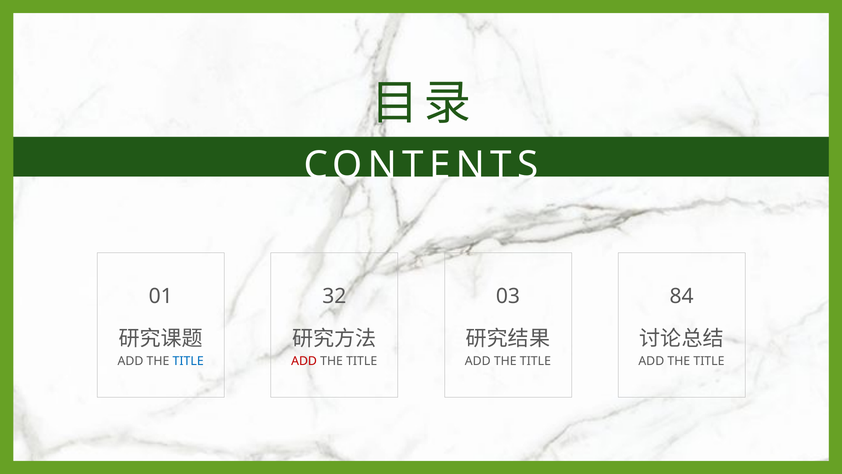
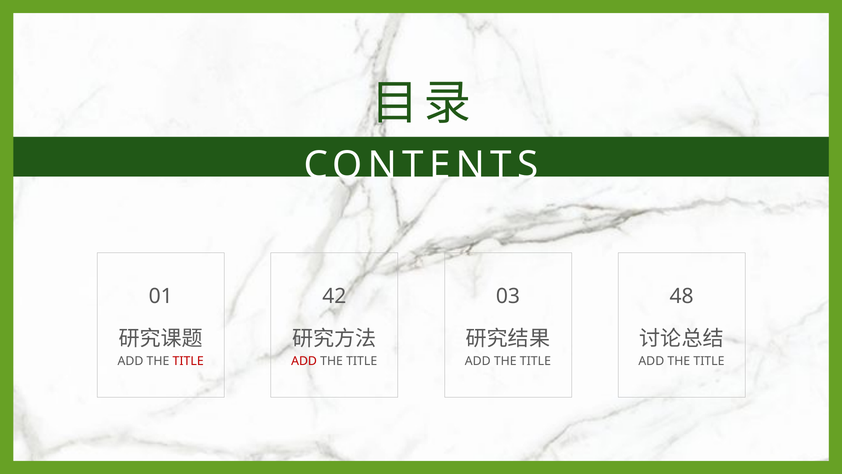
32: 32 -> 42 (334, 296)
84: 84 -> 48 (682, 296)
TITLE colour: blue -> red (188, 361)
